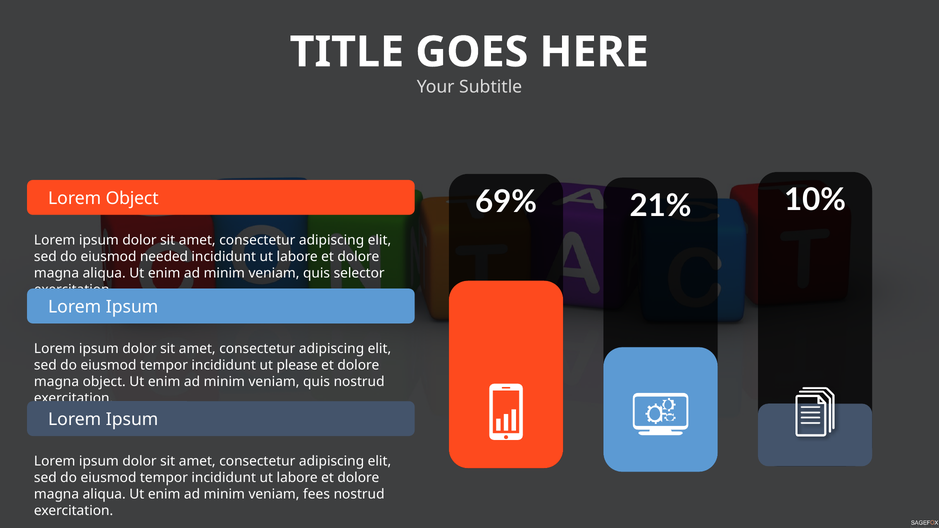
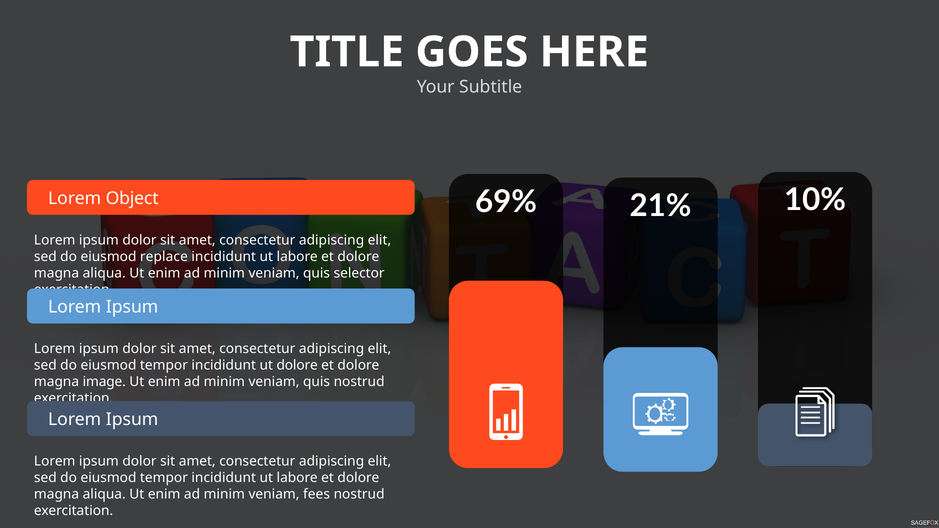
needed: needed -> replace (164, 257)
ut please: please -> dolore (297, 365)
magna object: object -> image (104, 382)
